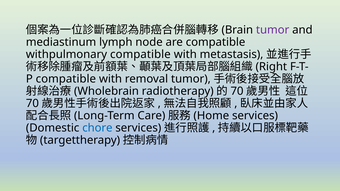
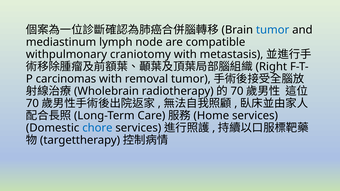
tumor colour: purple -> blue (273, 30)
withpulmonary compatible: compatible -> craniotomy (140, 55)
compatible: compatible -> carcinomas (66, 79)
